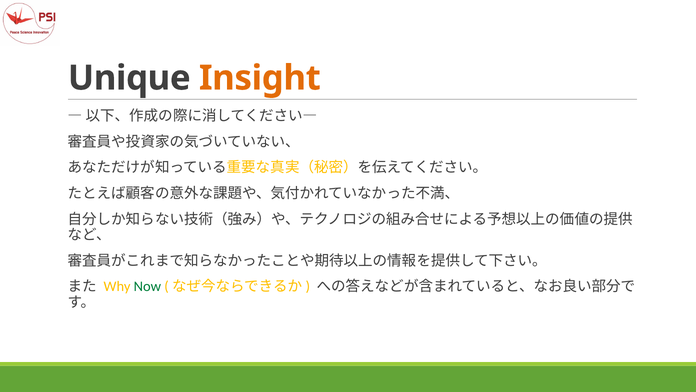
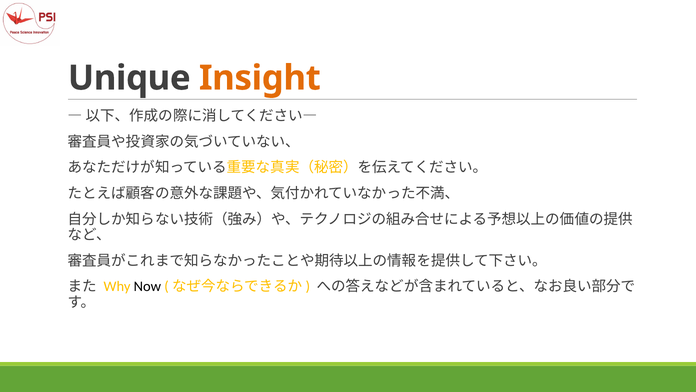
Now colour: green -> black (147, 286)
